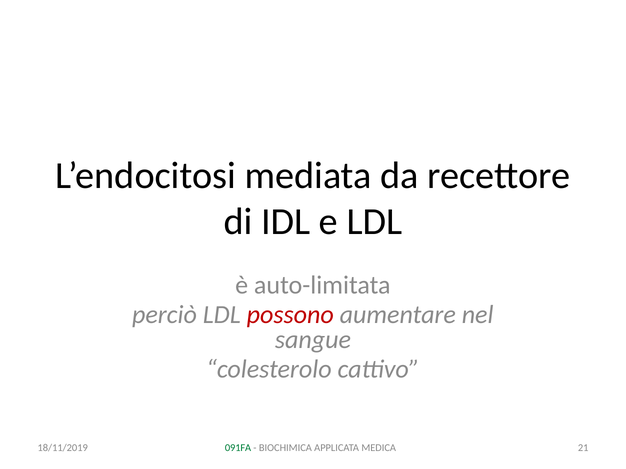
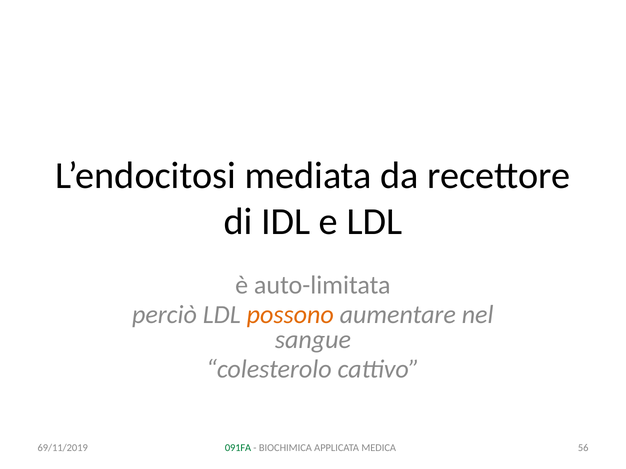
possono colour: red -> orange (290, 315)
21: 21 -> 56 (583, 448)
18/11/2019: 18/11/2019 -> 69/11/2019 (63, 448)
